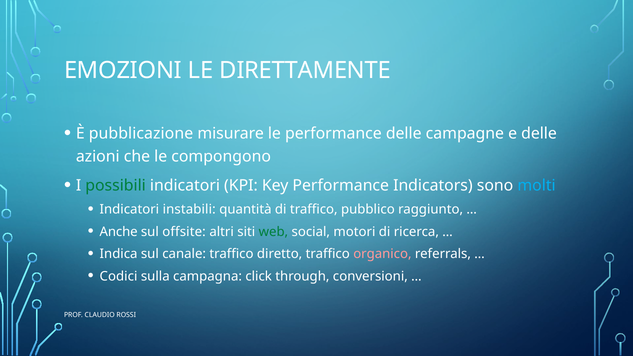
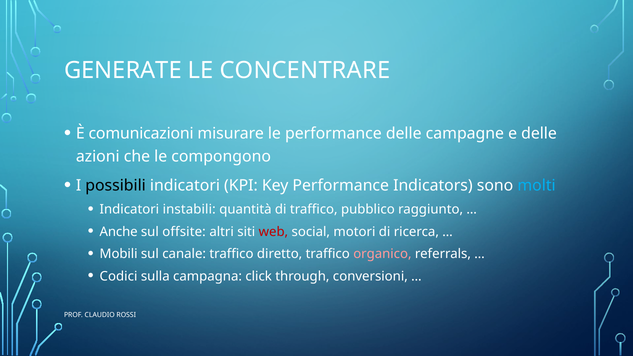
EMOZIONI: EMOZIONI -> GENERATE (123, 70)
DIRETTAMENTE: DIRETTAMENTE -> CONCENTRARE (305, 70)
pubblicazione: pubblicazione -> comunicazioni (141, 134)
possibili colour: green -> black (116, 186)
web colour: green -> red (273, 232)
Indica: Indica -> Mobili (119, 254)
